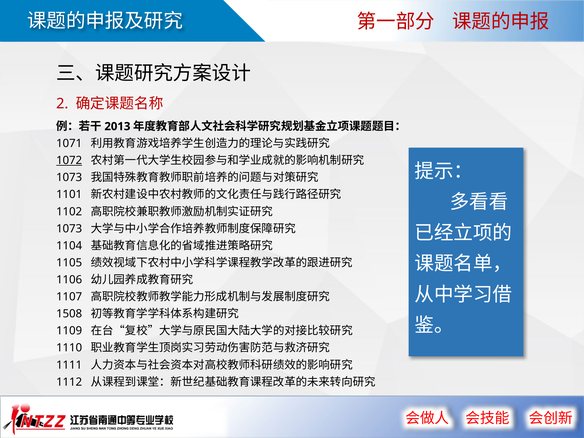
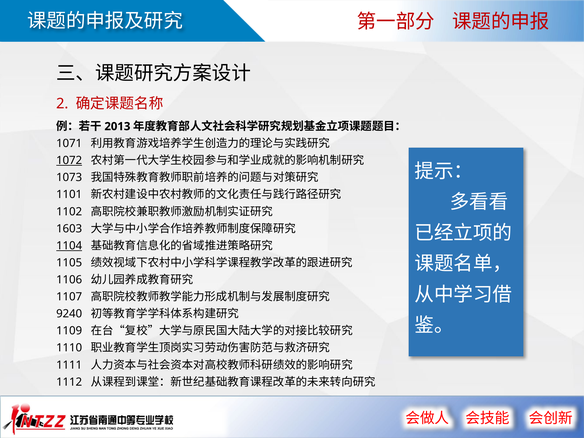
1073: 1073 -> 1603 (69, 229)
1104 underline: none -> present (69, 246)
1508: 1508 -> 9240 (69, 314)
